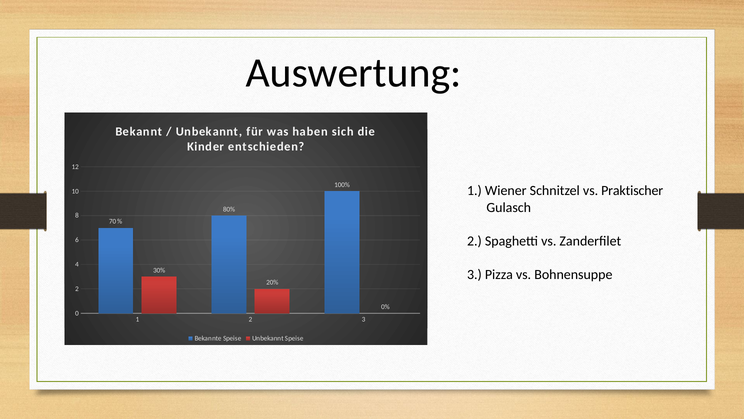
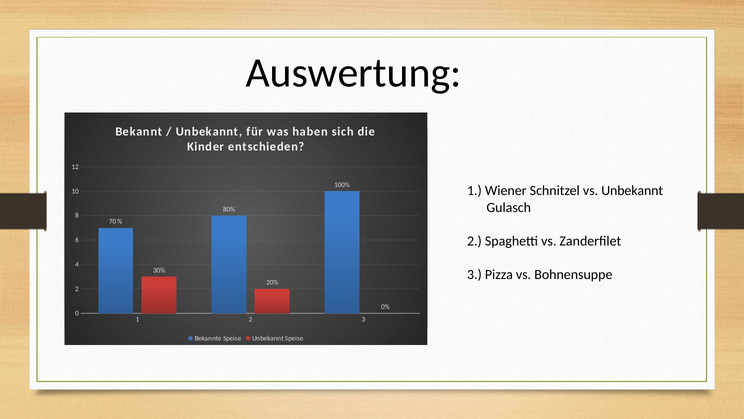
vs Praktischer: Praktischer -> Unbekannt (632, 191)
